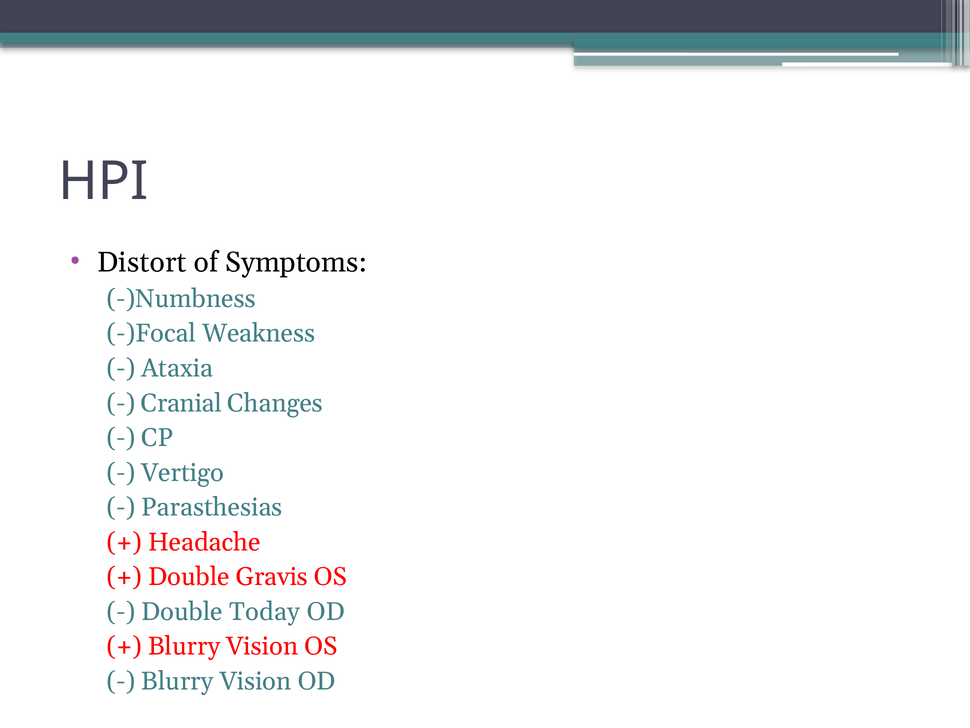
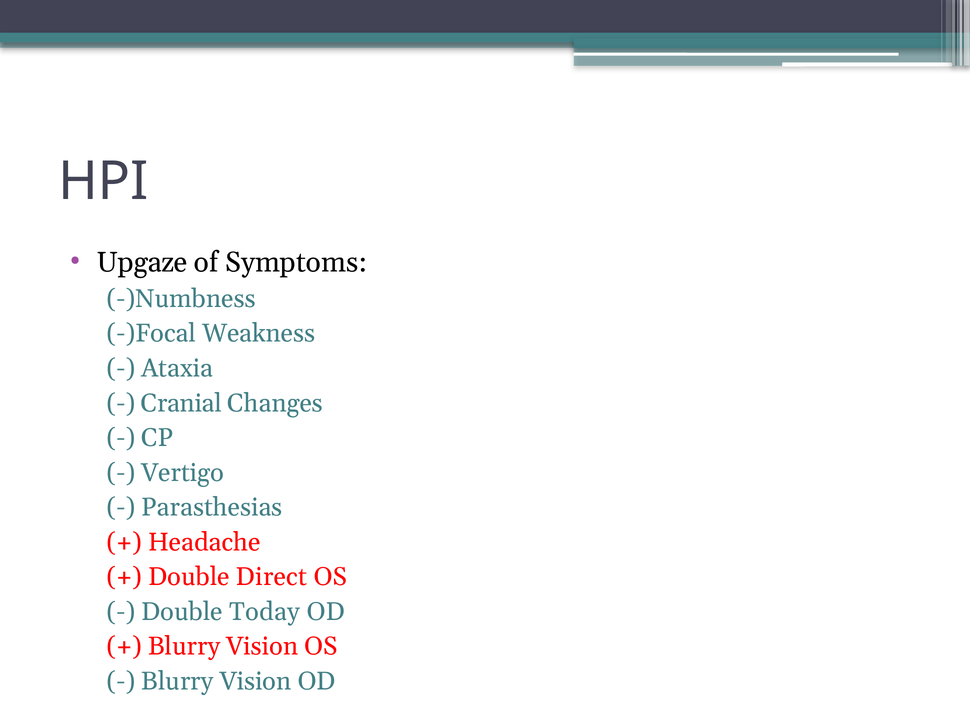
Distort: Distort -> Upgaze (142, 262)
Gravis: Gravis -> Direct (272, 577)
